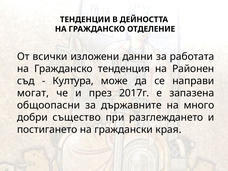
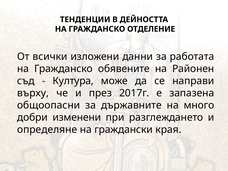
тенденция: тенденция -> обявените (124, 69)
могат: могат -> върху (33, 93)
същество: същество -> изменени (77, 117)
постигането: постигането -> определяне (47, 130)
